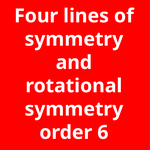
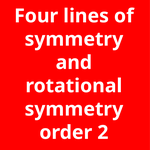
6: 6 -> 2 (103, 132)
